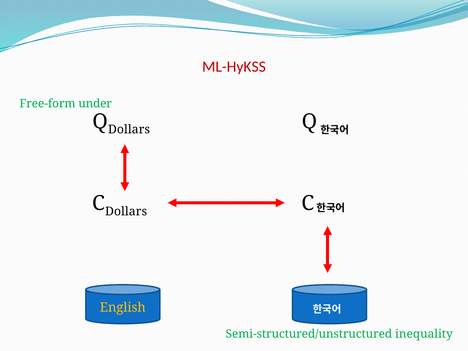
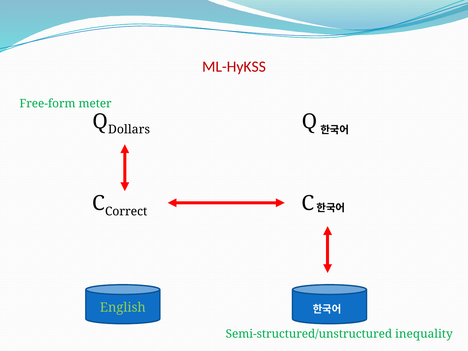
under: under -> meter (95, 104)
C Dollars: Dollars -> Correct (126, 211)
English colour: yellow -> light green (123, 308)
